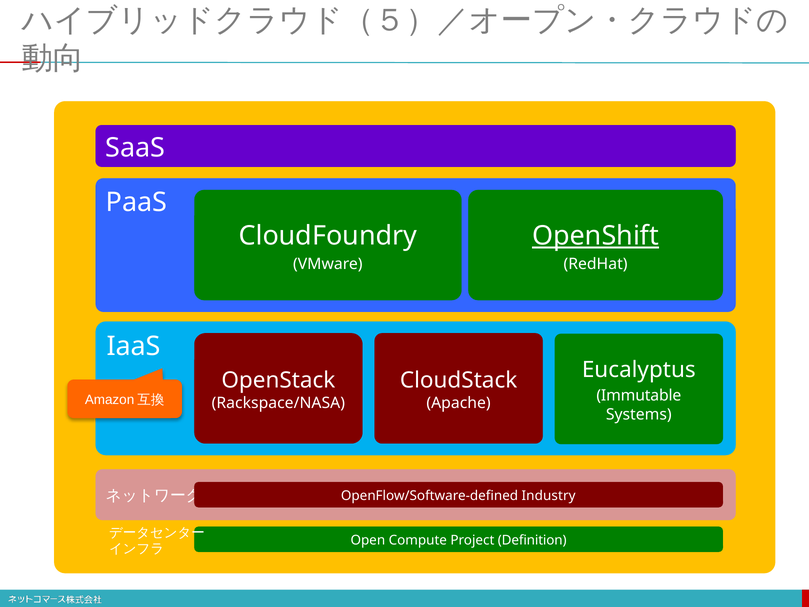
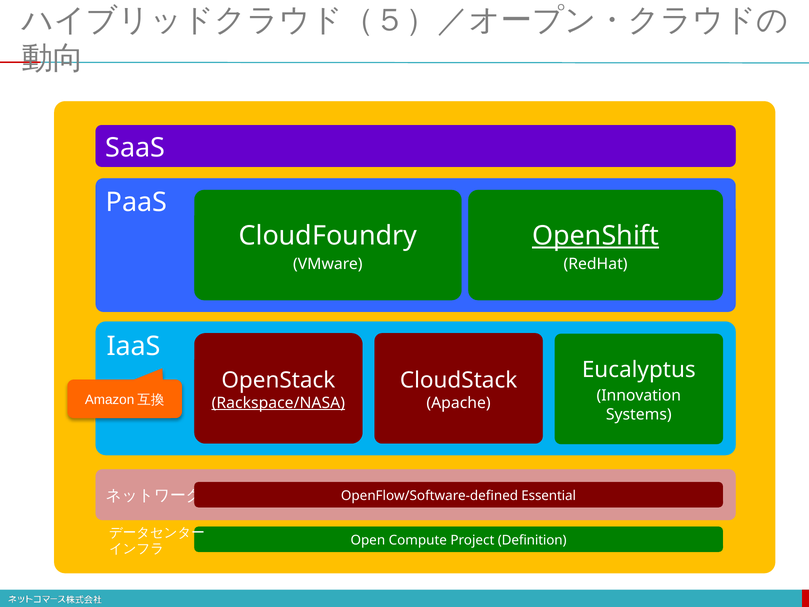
Immutable: Immutable -> Innovation (639, 395)
Rackspace/NASA underline: none -> present (278, 403)
Industry: Industry -> Essential (549, 495)
